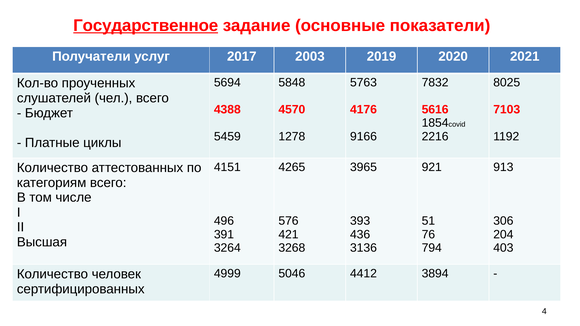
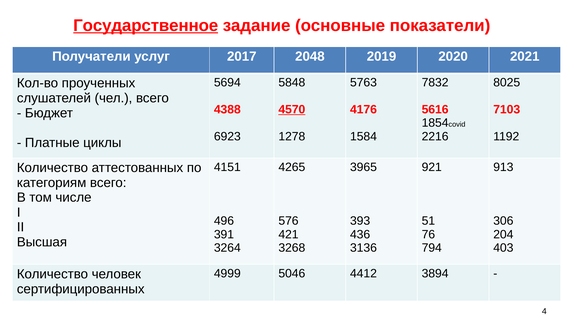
2003: 2003 -> 2048 (310, 56)
4570 underline: none -> present (292, 110)
5459: 5459 -> 6923 (227, 137)
9166: 9166 -> 1584 (363, 137)
